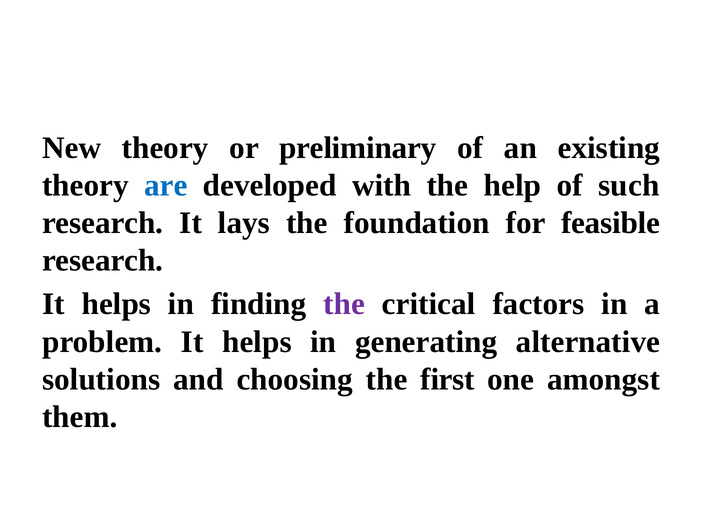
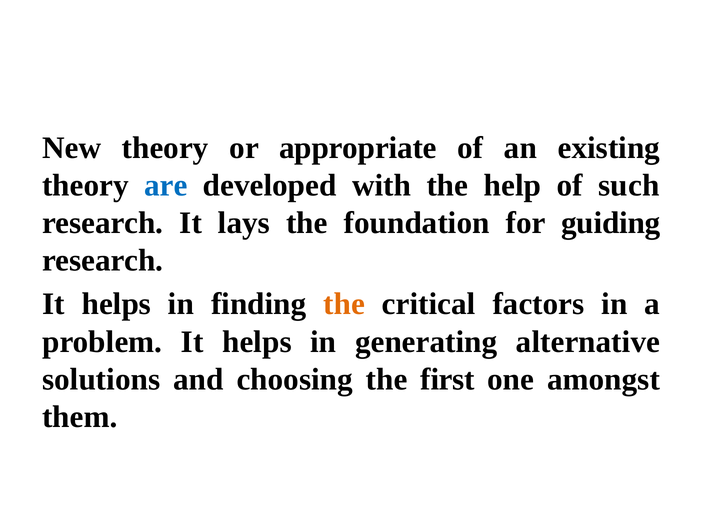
preliminary: preliminary -> appropriate (358, 147)
feasible: feasible -> guiding (611, 222)
the colour: purple -> orange (344, 304)
